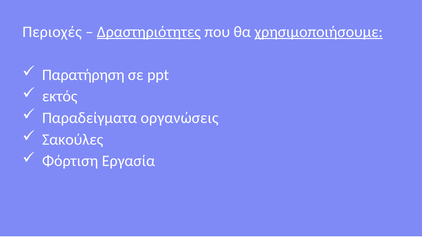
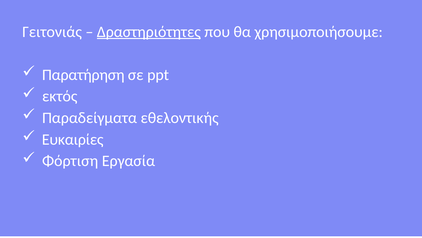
Περιοχές: Περιοχές -> Γειτονιάς (52, 32)
χρησιμοποιήσουμε underline: present -> none (319, 32)
οργανώσεις: οργανώσεις -> εθελοντικής (180, 118)
Σακούλες: Σακούλες -> Ευκαιρίες (73, 139)
